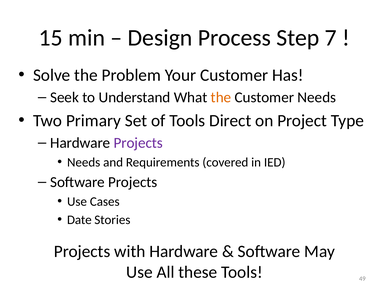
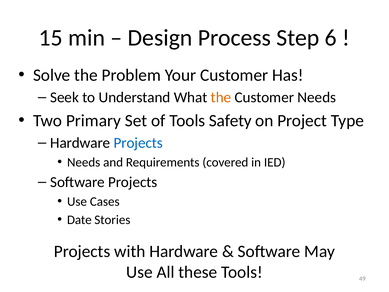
7: 7 -> 6 (331, 38)
Direct: Direct -> Safety (230, 120)
Projects colour: purple -> blue (138, 143)
